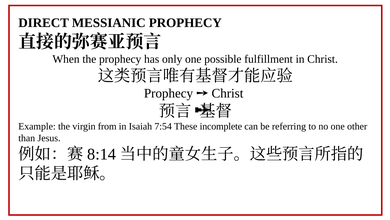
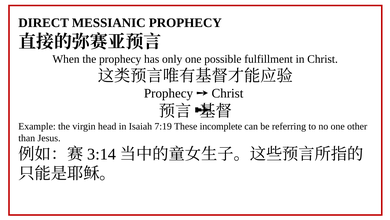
from: from -> head (107, 126)
7:54: 7:54 -> 7:19 (163, 126)
8:14: 8:14 -> 3:14 (102, 154)
